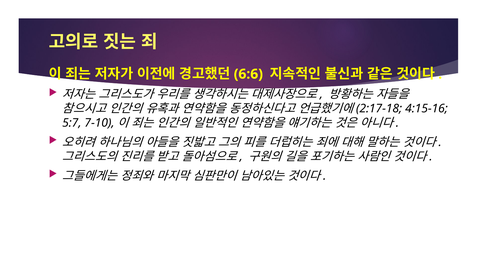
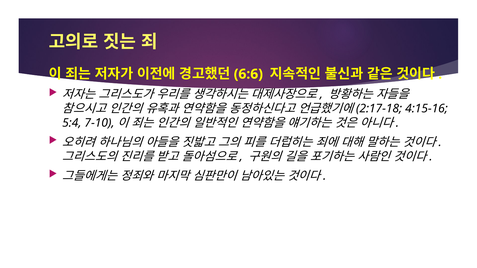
5:7: 5:7 -> 5:4 (72, 123)
